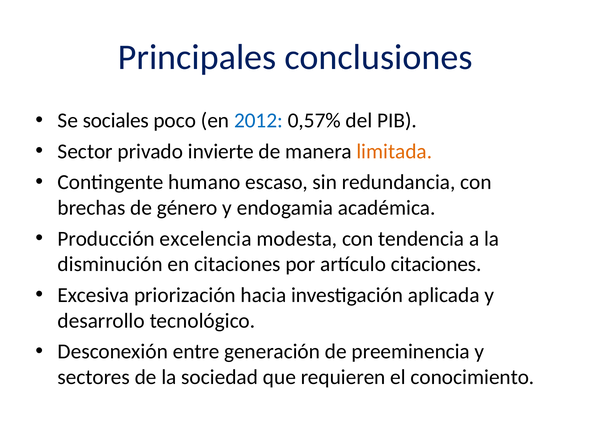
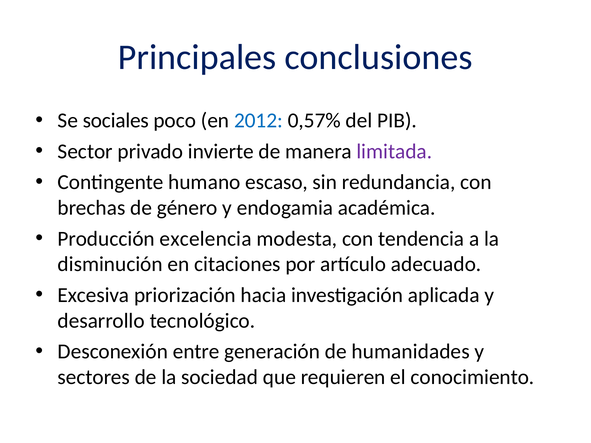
limitada colour: orange -> purple (394, 152)
artículo citaciones: citaciones -> adecuado (436, 264)
preeminencia: preeminencia -> humanidades (411, 352)
